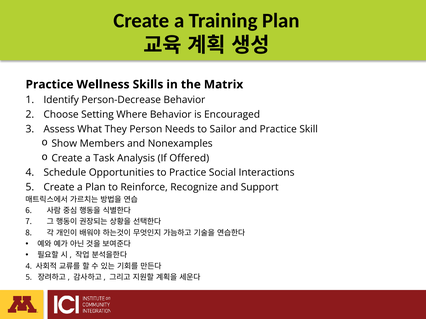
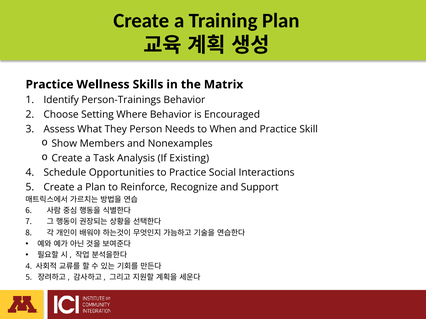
Person-Decrease: Person-Decrease -> Person-Trainings (121, 100)
Sailor: Sailor -> When (223, 129)
Offered: Offered -> Existing (189, 158)
